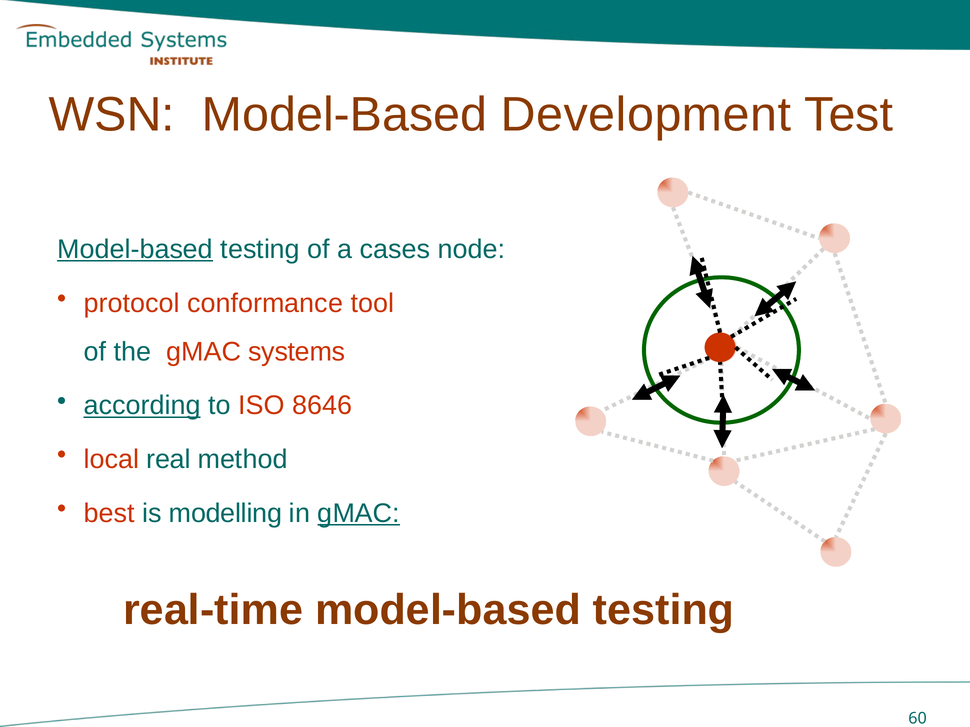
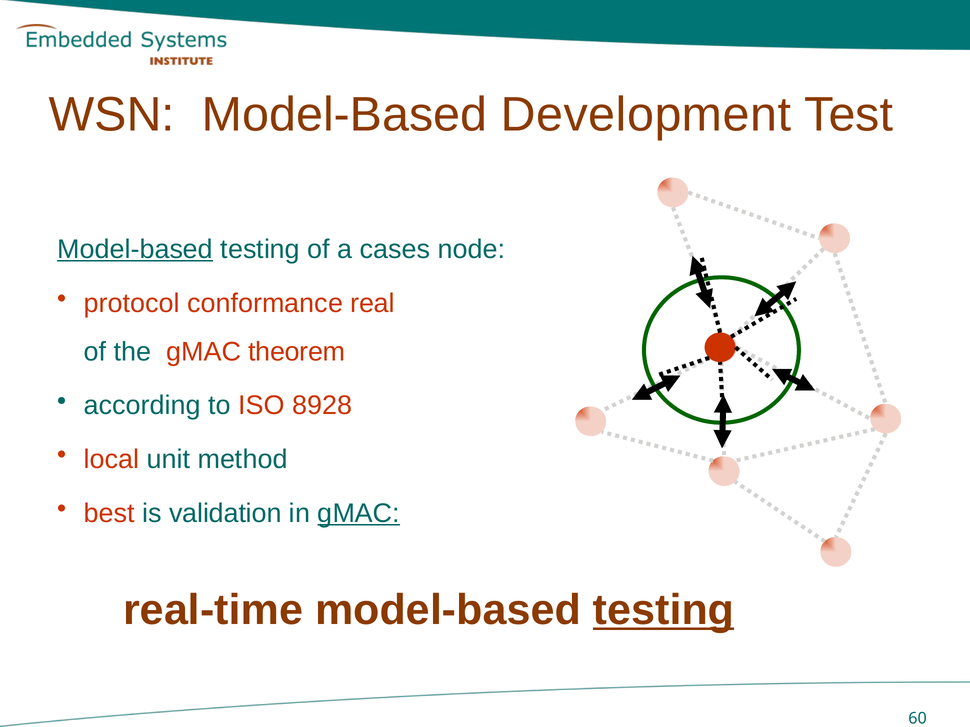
tool: tool -> real (372, 303)
systems: systems -> theorem (297, 352)
according underline: present -> none (142, 406)
8646: 8646 -> 8928 (322, 406)
real: real -> unit (168, 460)
modelling: modelling -> validation (225, 514)
testing underline: none -> present (664, 611)
